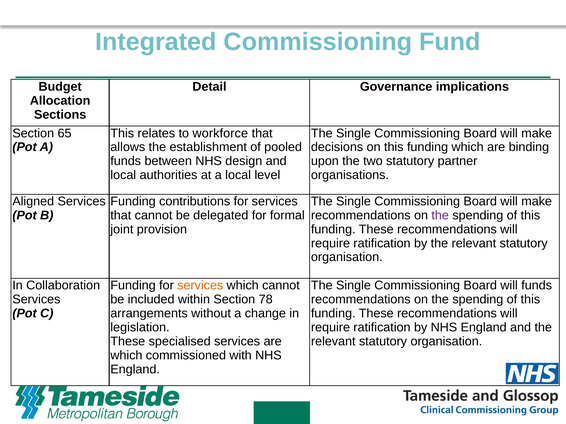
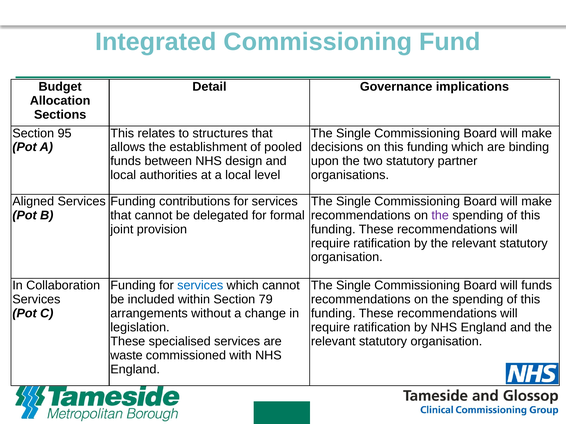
65: 65 -> 95 (65, 133)
workforce: workforce -> structures (220, 133)
services colour: orange -> blue (200, 286)
78: 78 -> 79 (266, 300)
which: which -> waste (126, 356)
